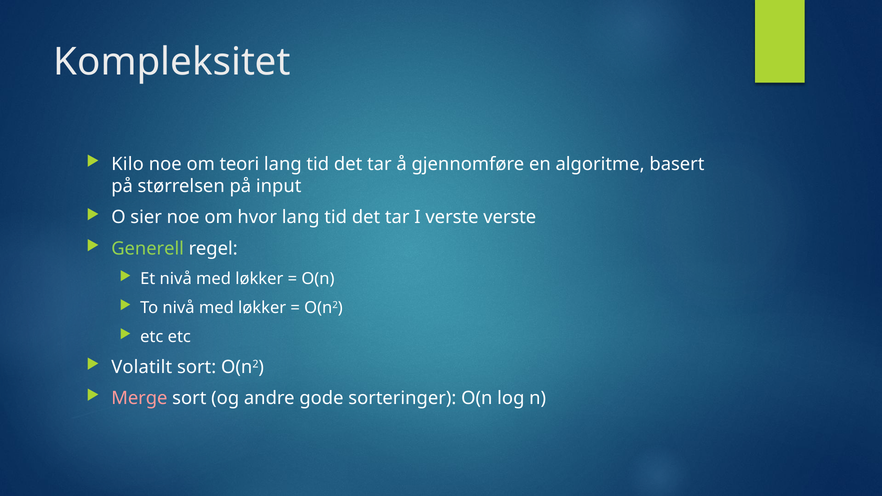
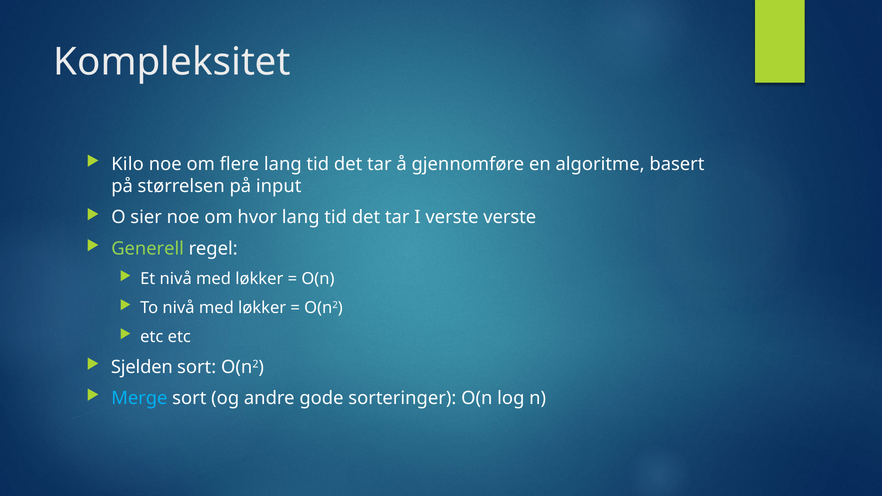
teori: teori -> flere (239, 164)
Volatilt: Volatilt -> Sjelden (142, 367)
Merge colour: pink -> light blue (139, 398)
